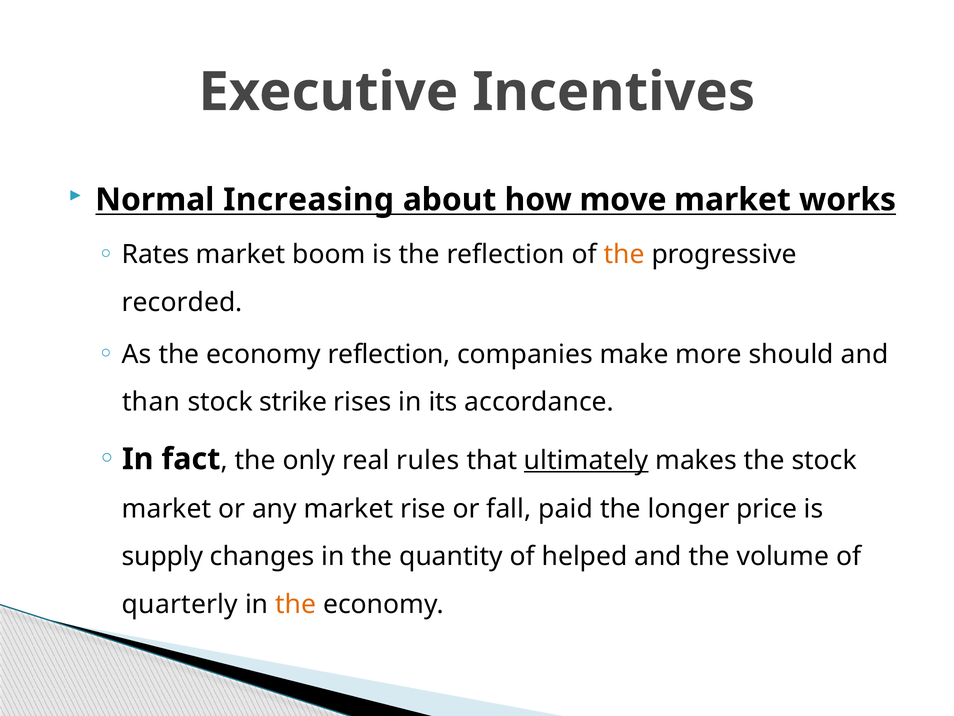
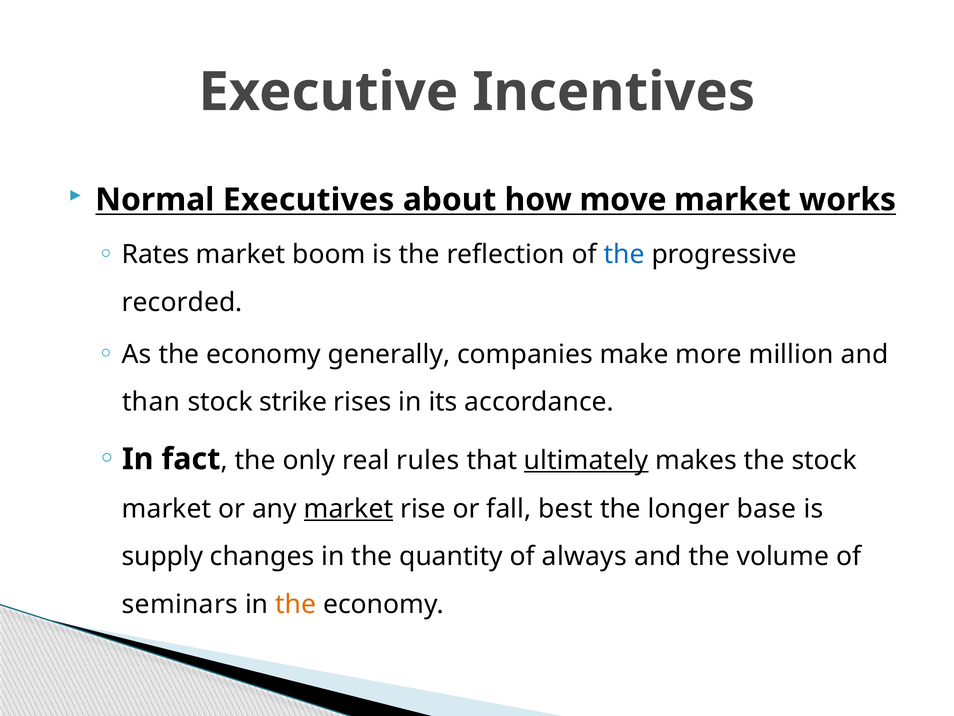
Increasing: Increasing -> Executives (309, 200)
the colour: orange -> blue (624, 254)
economy reflection: reflection -> generally (389, 354)
should: should -> million (791, 354)
market underline: none -> present (348, 509)
paid: paid -> best (566, 509)
price: price -> base (766, 509)
helped: helped -> always (584, 556)
quarterly: quarterly -> seminars (180, 604)
